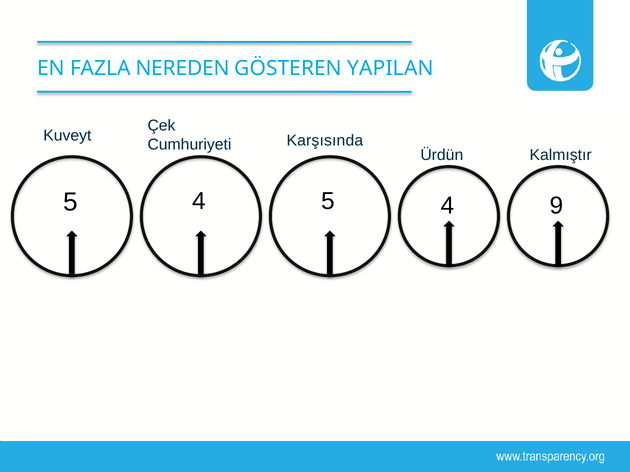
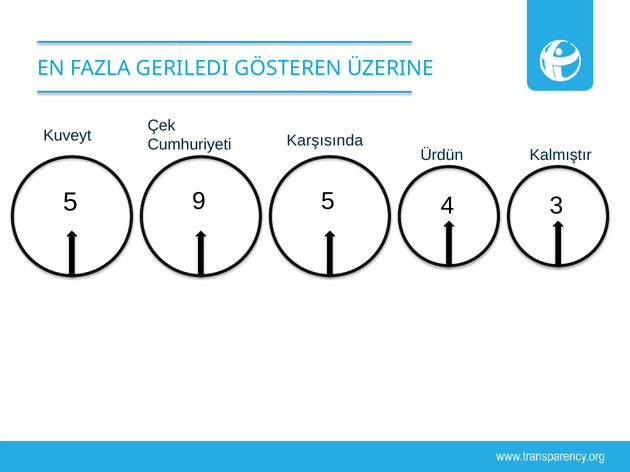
NEREDEN: NEREDEN -> GERILEDI (182, 68)
YAPILAN: YAPILAN -> ÜZERINE (391, 68)
4: 4 -> 9 (199, 201)
9: 9 -> 3 (556, 206)
